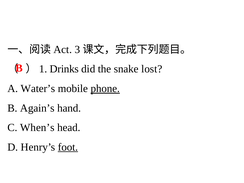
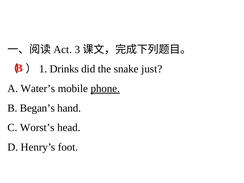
lost: lost -> just (152, 69)
Again’s: Again’s -> Began’s (37, 108)
When’s: When’s -> Worst’s (37, 128)
foot underline: present -> none (68, 147)
